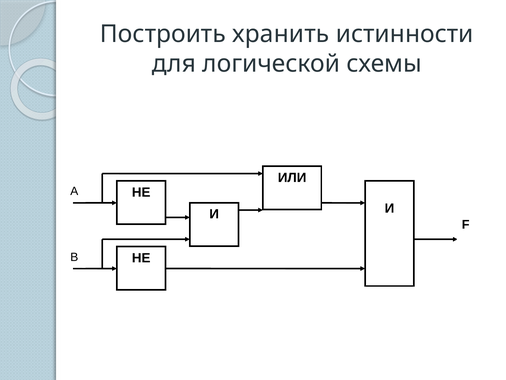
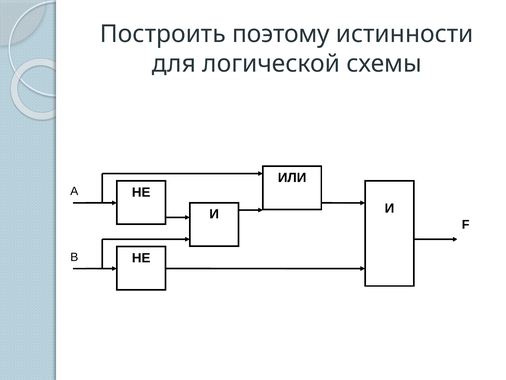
хранить: хранить -> поэтому (281, 34)
